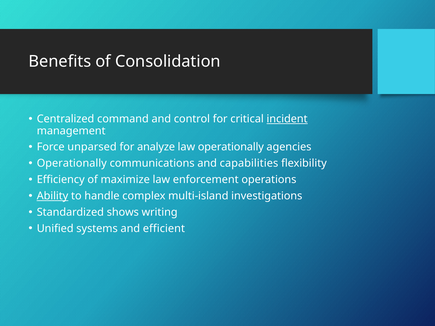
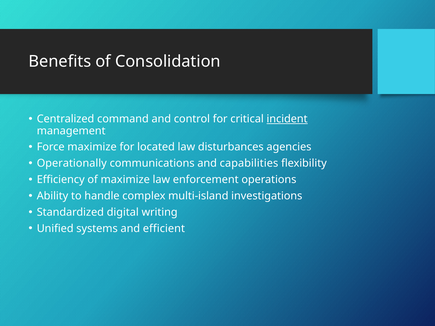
Force unparsed: unparsed -> maximize (92, 147)
analyze: analyze -> located (156, 147)
law operationally: operationally -> disturbances (231, 147)
Ability underline: present -> none (53, 196)
shows: shows -> digital (123, 212)
